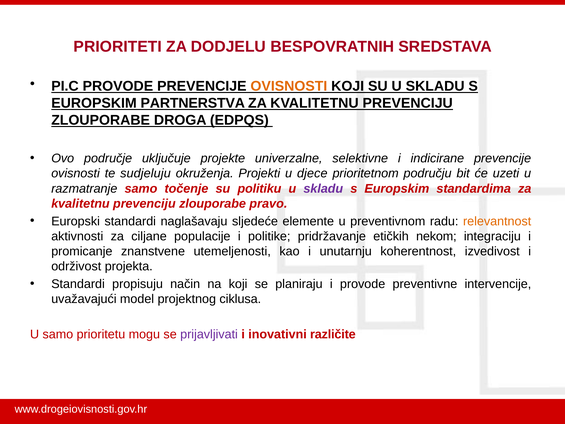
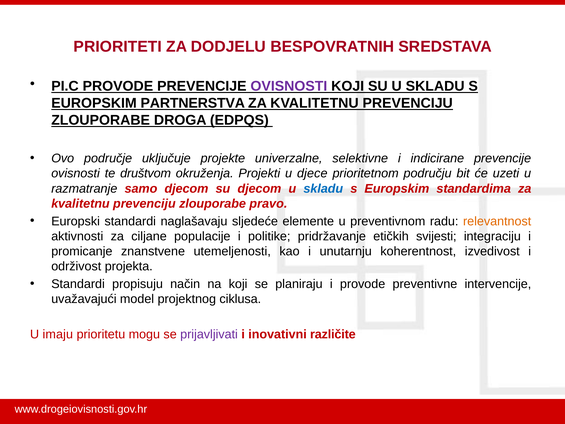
OVISNOSTI colour: orange -> purple (289, 86)
sudjeluju: sudjeluju -> društvom (146, 173)
samo točenje: točenje -> djecom (186, 188)
su politiku: politiku -> djecom (259, 188)
skladu colour: purple -> blue (323, 188)
nekom: nekom -> svijesti (436, 236)
U samo: samo -> imaju (58, 334)
